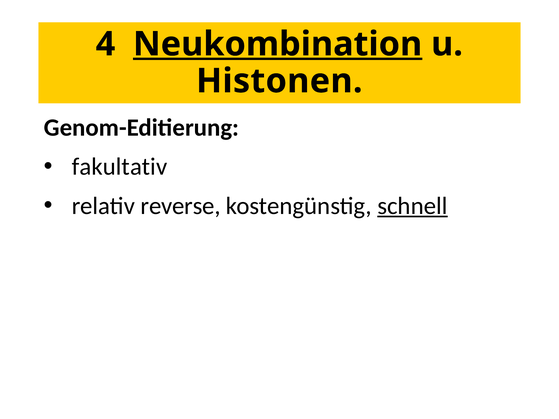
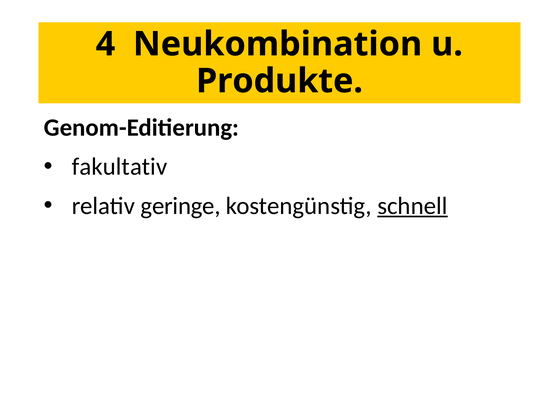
Neukombination underline: present -> none (278, 44)
Histonen: Histonen -> Produkte (279, 81)
reverse: reverse -> geringe (181, 206)
